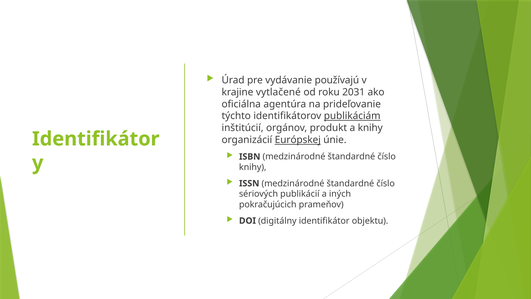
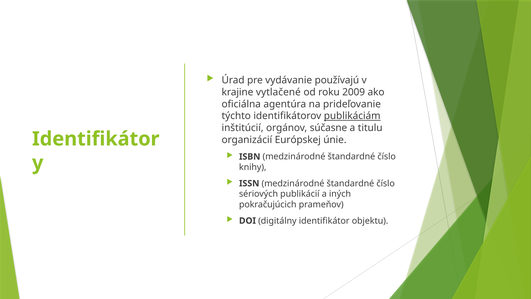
2031: 2031 -> 2009 (354, 92)
produkt: produkt -> súčasne (328, 128)
a knihy: knihy -> titulu (370, 128)
Európskej underline: present -> none (298, 140)
